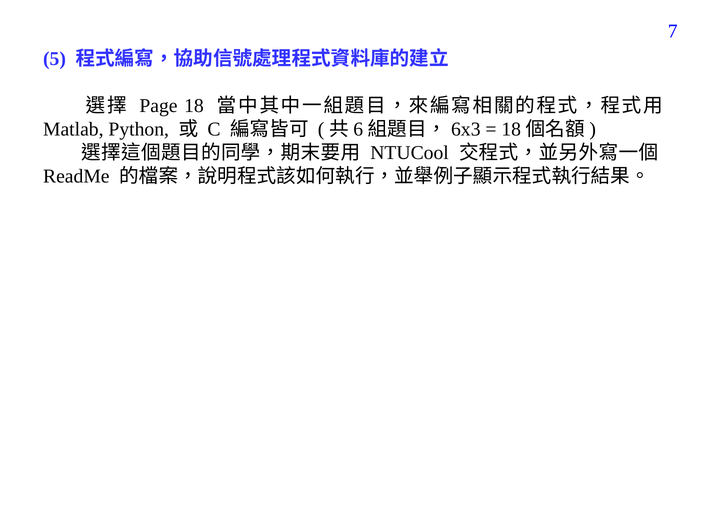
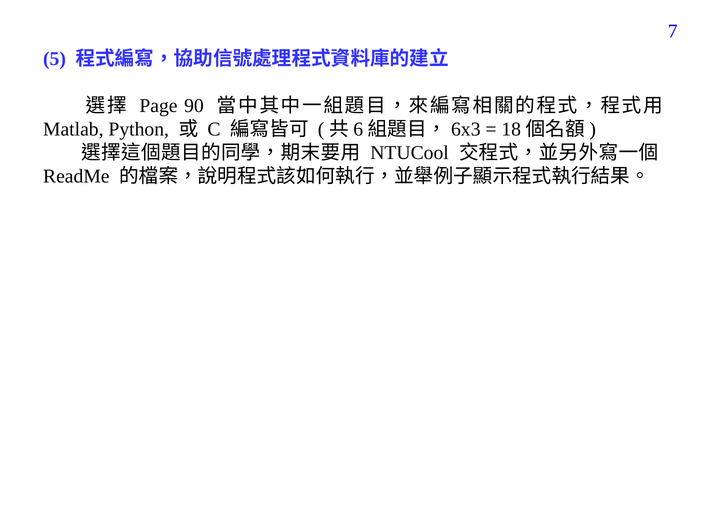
18: 18 -> 90 (194, 106)
